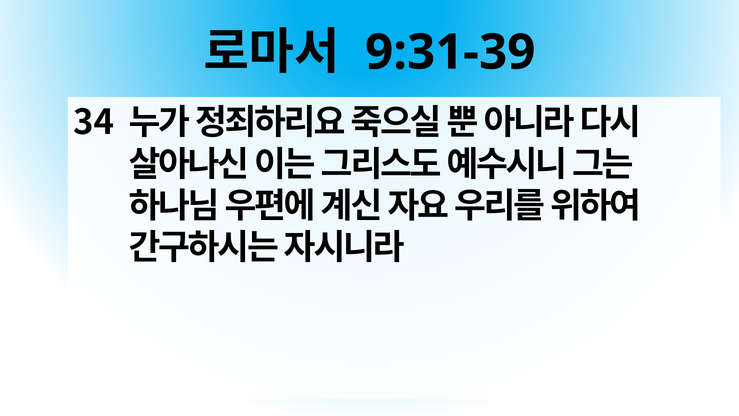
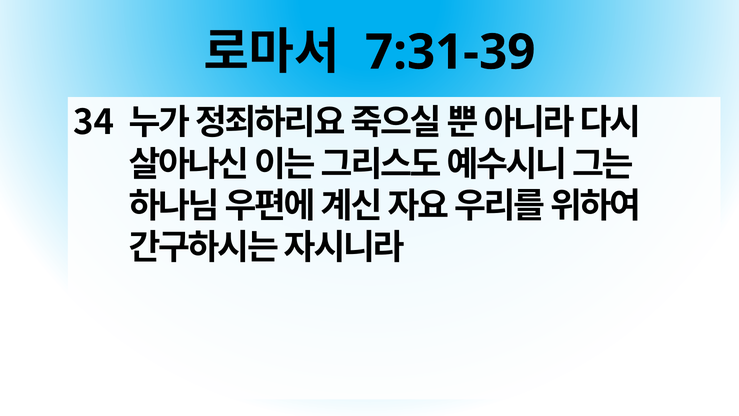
9:31-39: 9:31-39 -> 7:31-39 (450, 52)
